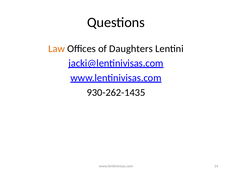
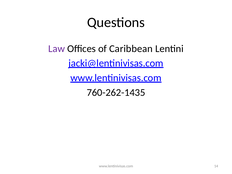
Law colour: orange -> purple (57, 49)
Daughters: Daughters -> Caribbean (131, 49)
930-262-1435: 930-262-1435 -> 760-262-1435 (116, 92)
